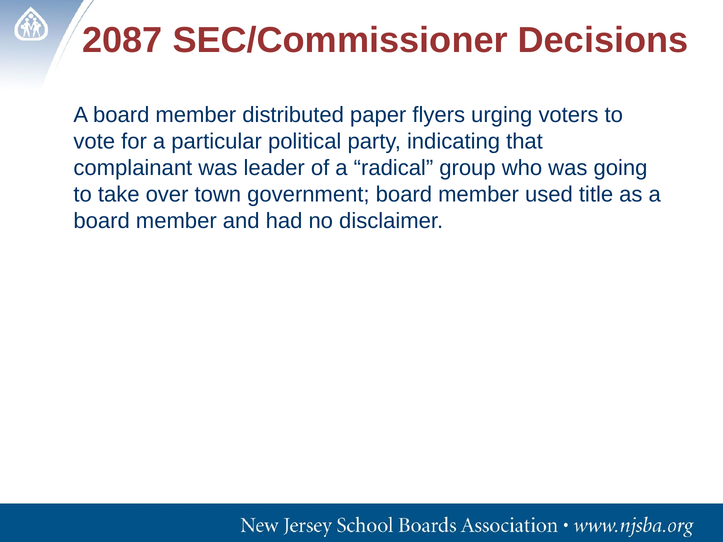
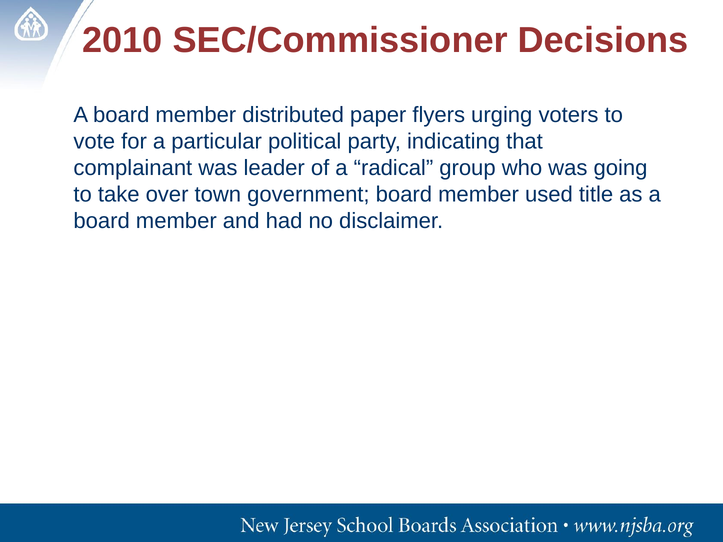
2087: 2087 -> 2010 (122, 40)
